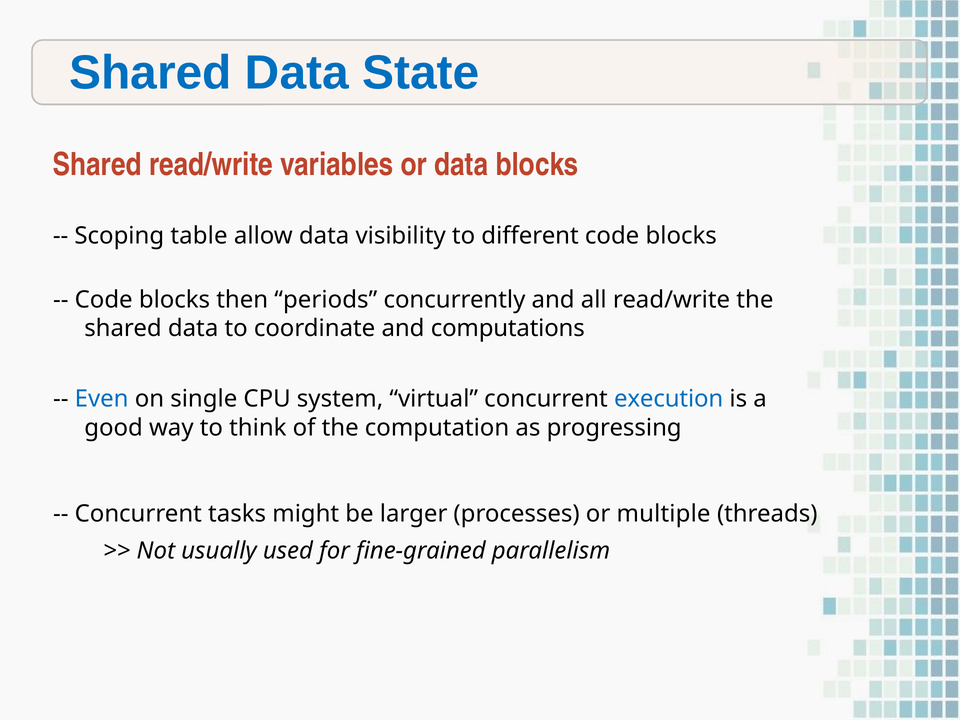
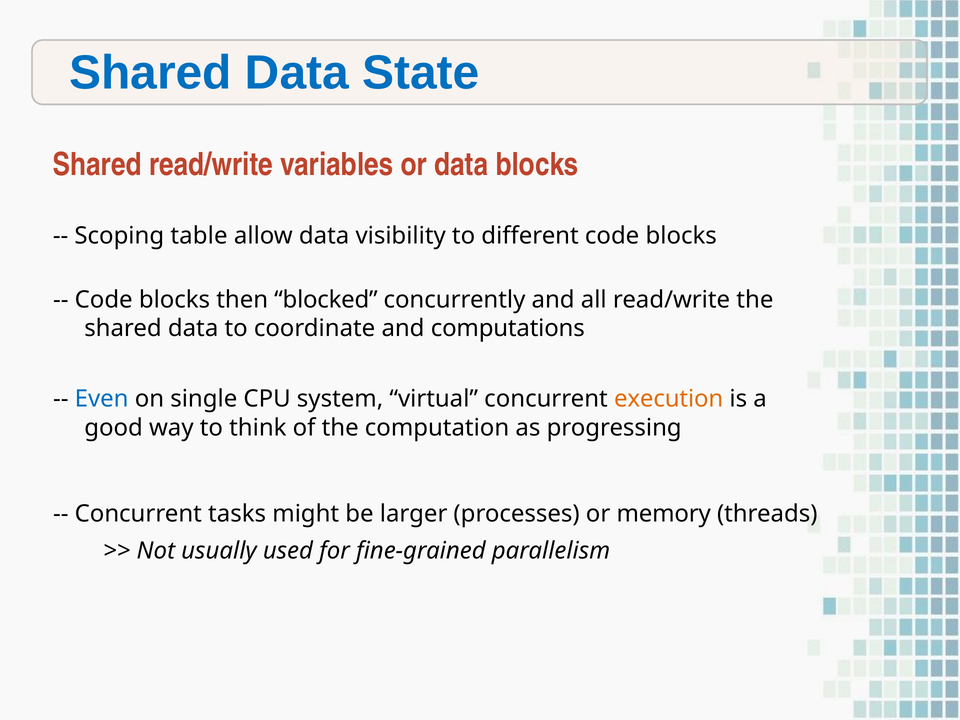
periods: periods -> blocked (326, 300)
execution colour: blue -> orange (669, 399)
multiple: multiple -> memory (664, 514)
